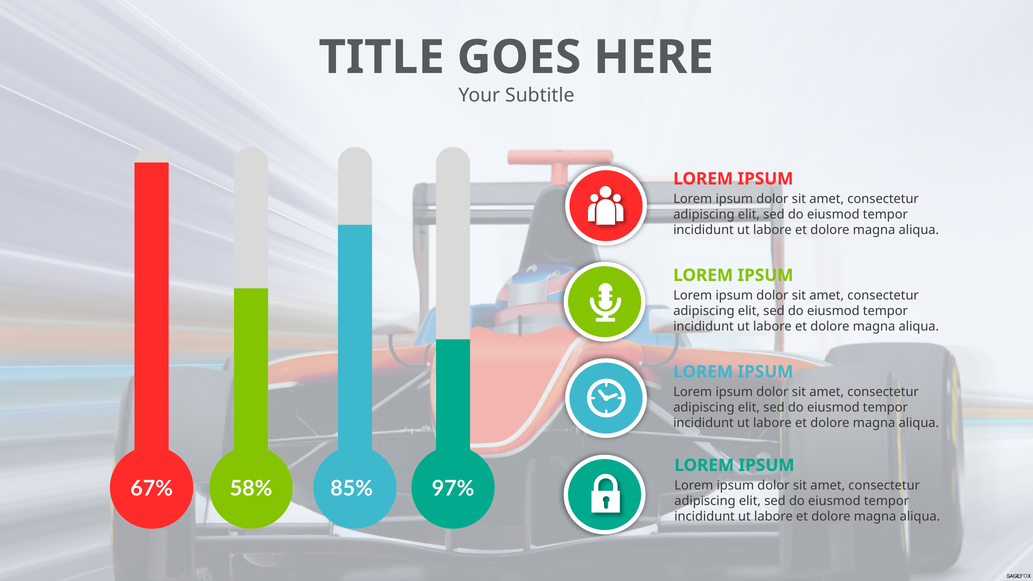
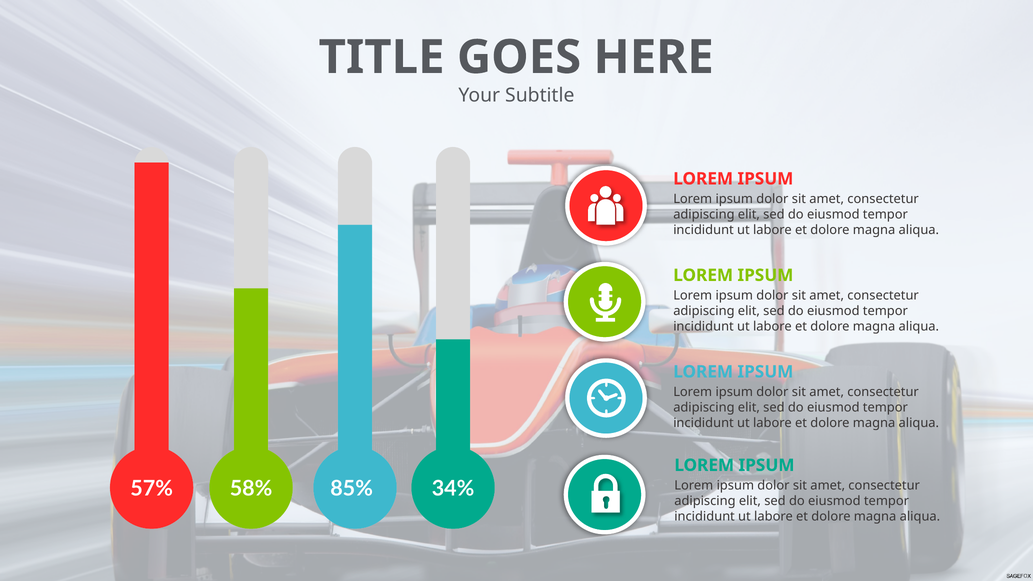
67%: 67% -> 57% (152, 489)
97%: 97% -> 34% (453, 489)
